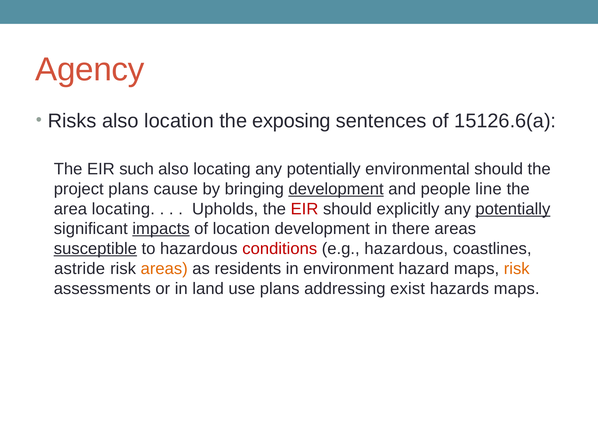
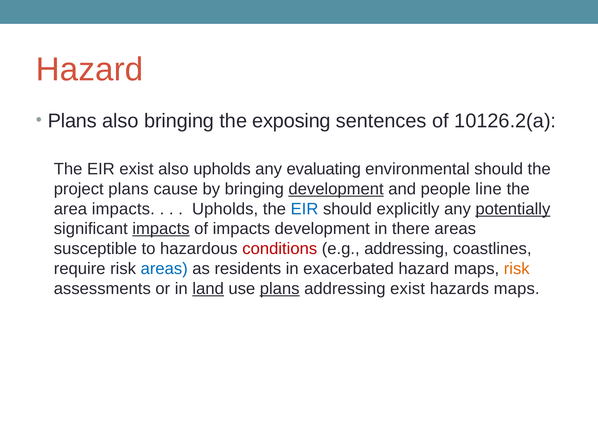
Agency: Agency -> Hazard (90, 70)
Risks: Risks -> Plans (72, 121)
also location: location -> bringing (179, 121)
15126.6(a: 15126.6(a -> 10126.2(a (505, 121)
EIR such: such -> exist (136, 169)
also locating: locating -> upholds (222, 169)
potentially: potentially -> evaluating (324, 169)
area locating: locating -> impacts (123, 209)
EIR colour: red -> blue (305, 209)
of location: location -> impacts (241, 229)
susceptible underline: present -> none (95, 249)
e.g hazardous: hazardous -> addressing (406, 249)
astride: astride -> require (80, 269)
areas colour: orange -> blue (164, 269)
environment: environment -> exacerbated (349, 269)
land underline: none -> present (208, 289)
plans underline: none -> present (280, 289)
